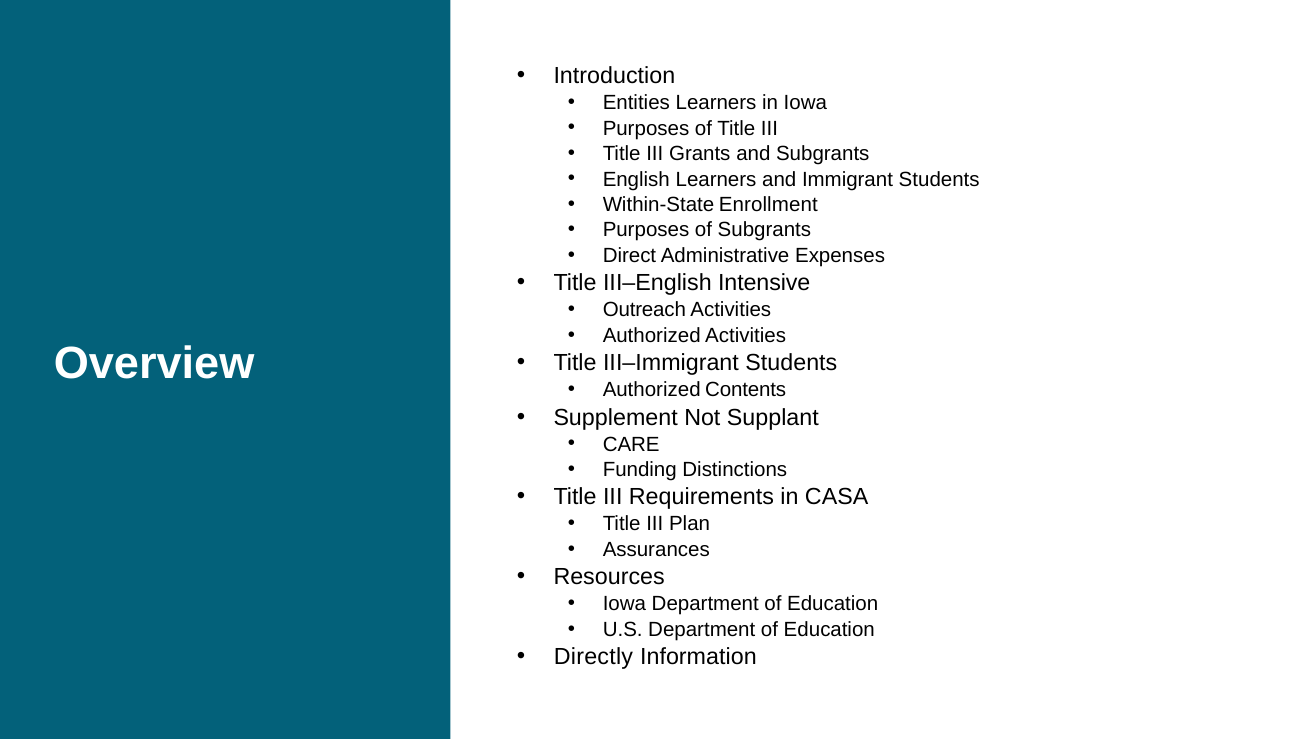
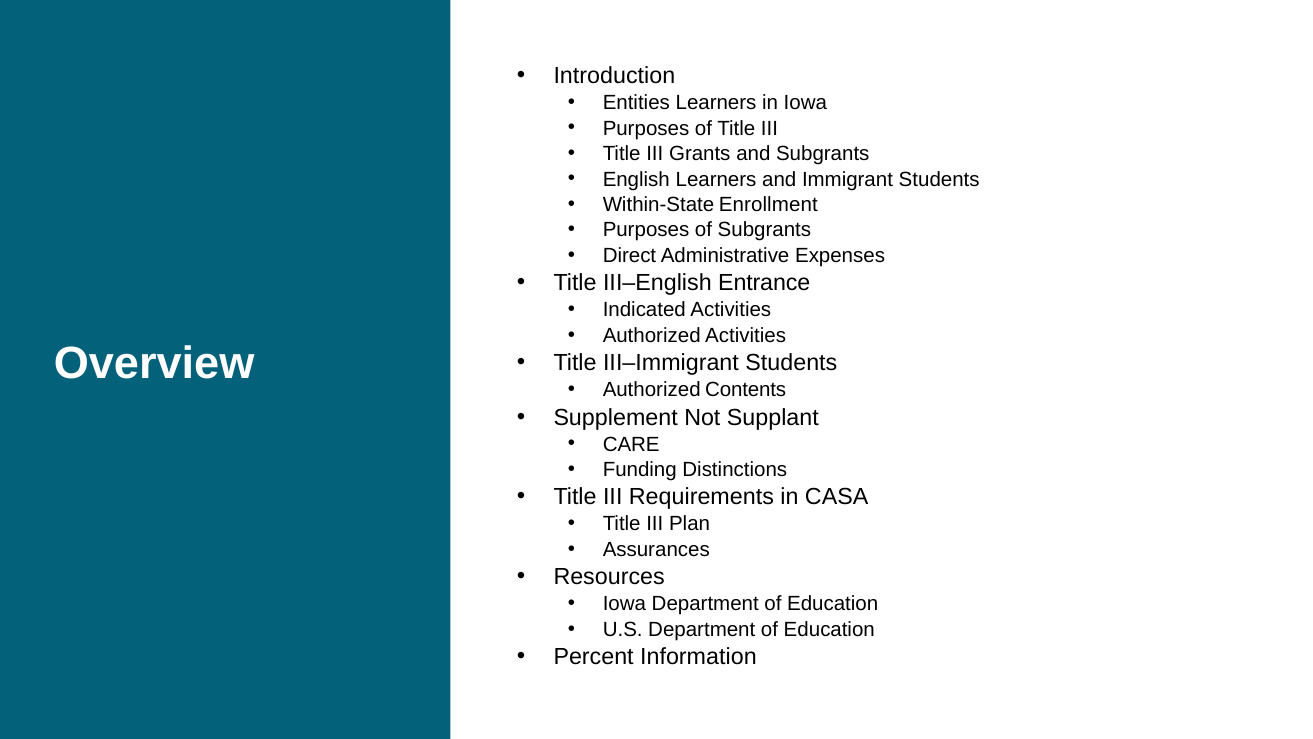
Intensive: Intensive -> Entrance (764, 283)
Outreach: Outreach -> Indicated (644, 310)
Directly: Directly -> Percent (594, 657)
